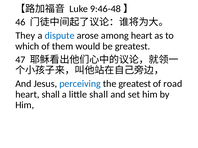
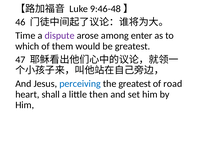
They: They -> Time (25, 36)
dispute colour: blue -> purple (60, 36)
among heart: heart -> enter (142, 36)
little shall: shall -> then (99, 95)
